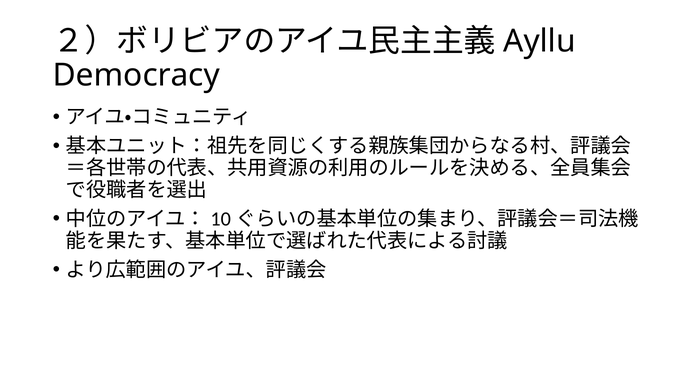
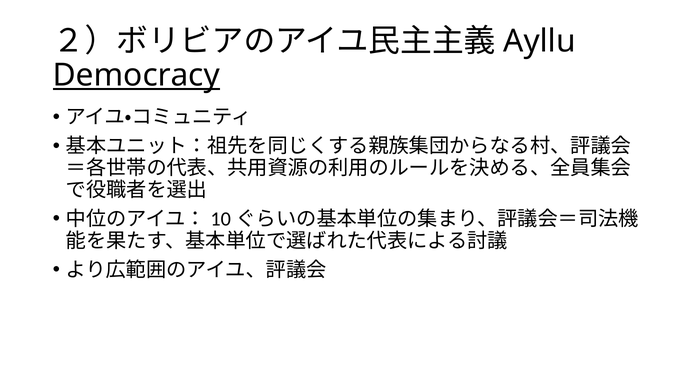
Democracy underline: none -> present (136, 75)
